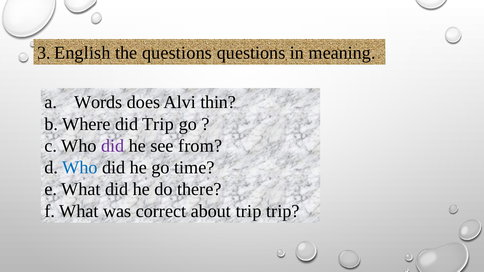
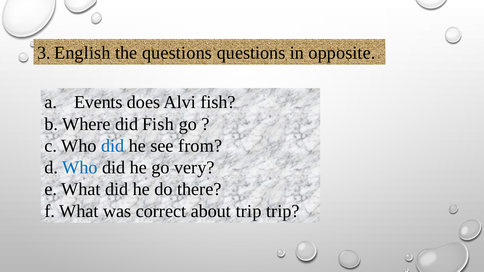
meaning: meaning -> opposite (342, 53)
Words: Words -> Events (98, 102)
Alvi thin: thin -> fish (218, 102)
did Trip: Trip -> Fish (158, 124)
did colour: purple -> blue (113, 146)
time: time -> very (194, 168)
